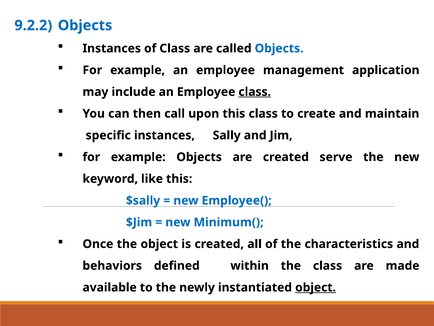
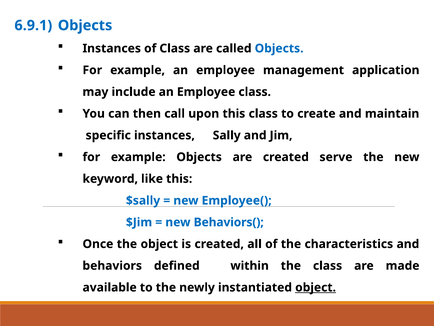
9.2.2: 9.2.2 -> 6.9.1 (33, 25)
class underline: present -> none (255, 92)
Minimum(: Minimum( -> Behaviors( (229, 222)
